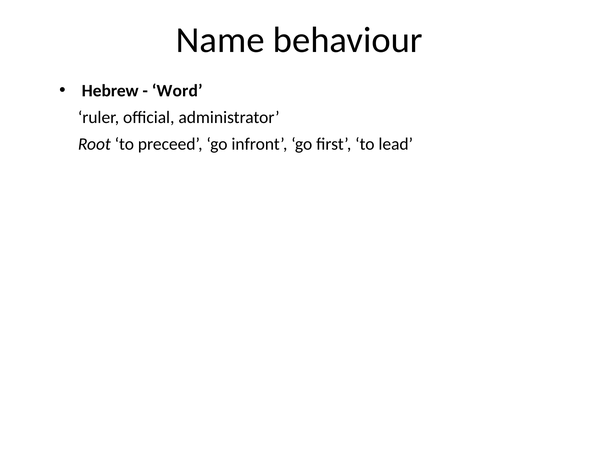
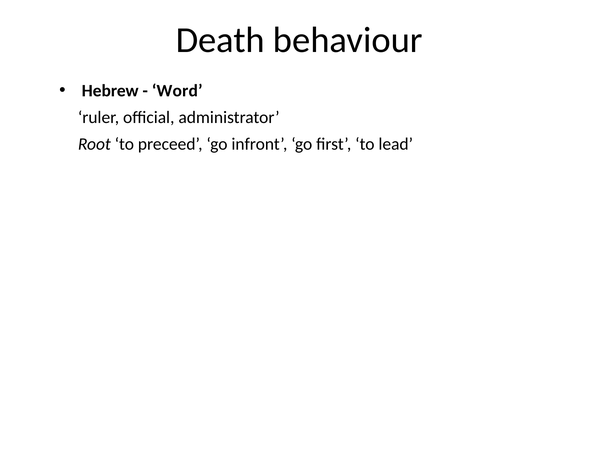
Name: Name -> Death (220, 40)
